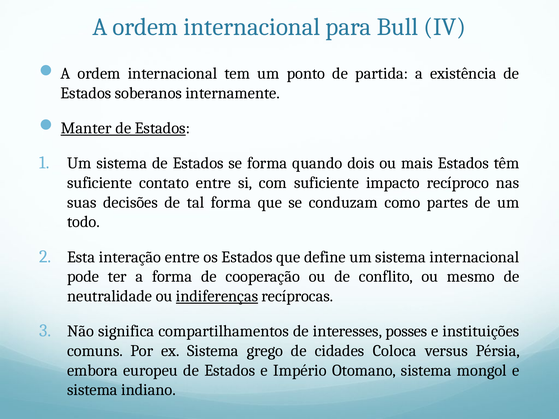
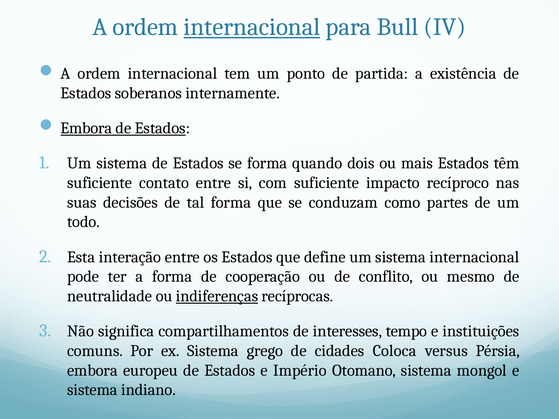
internacional underline: none -> present (252, 27)
Manter: Manter -> Embora (86, 128)
posses: posses -> tempo (406, 331)
